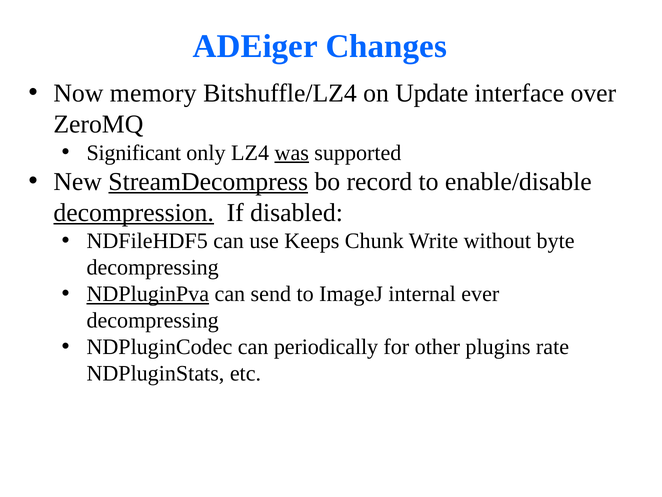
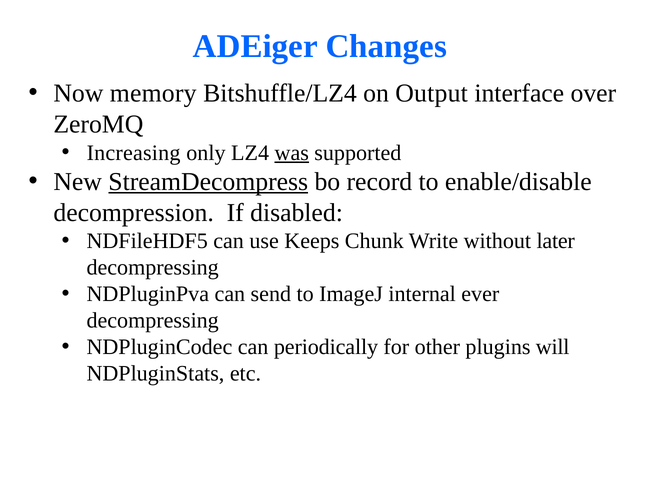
Update: Update -> Output (432, 93)
Significant: Significant -> Increasing (134, 153)
decompression underline: present -> none (134, 212)
byte: byte -> later (556, 241)
NDPluginPva underline: present -> none (148, 294)
rate: rate -> will (553, 347)
